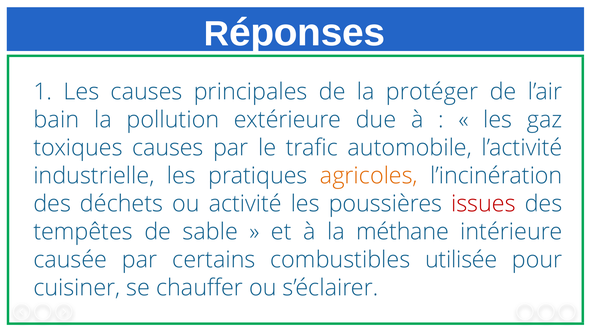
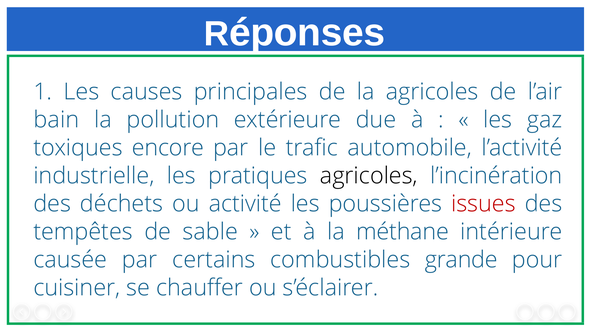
la protéger: protéger -> agricoles (432, 92)
toxiques causes: causes -> encore (168, 148)
agricoles colour: orange -> black (369, 176)
utilisée: utilisée -> grande (461, 260)
